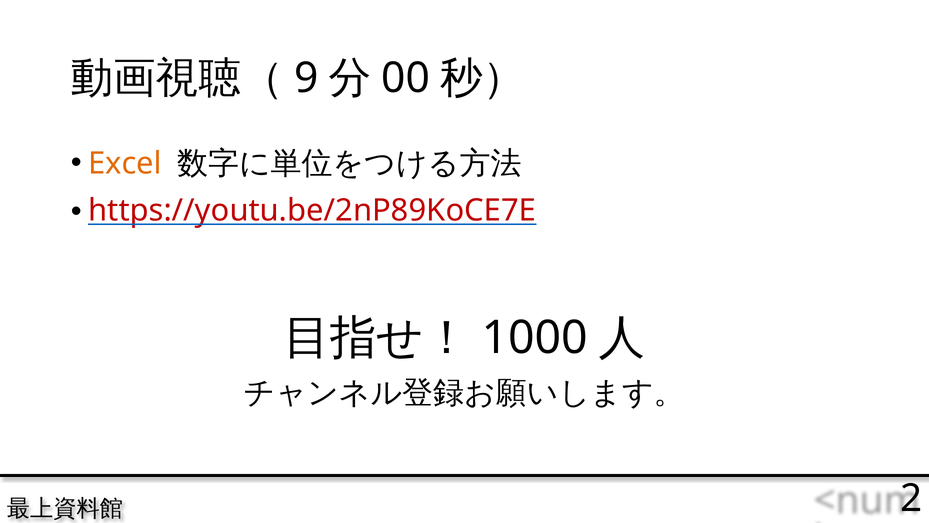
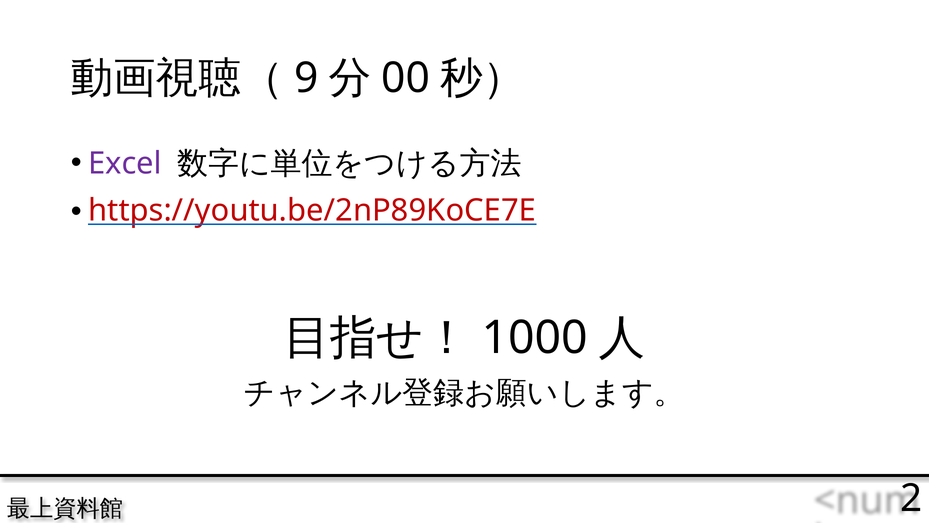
Excel colour: orange -> purple (125, 163)
